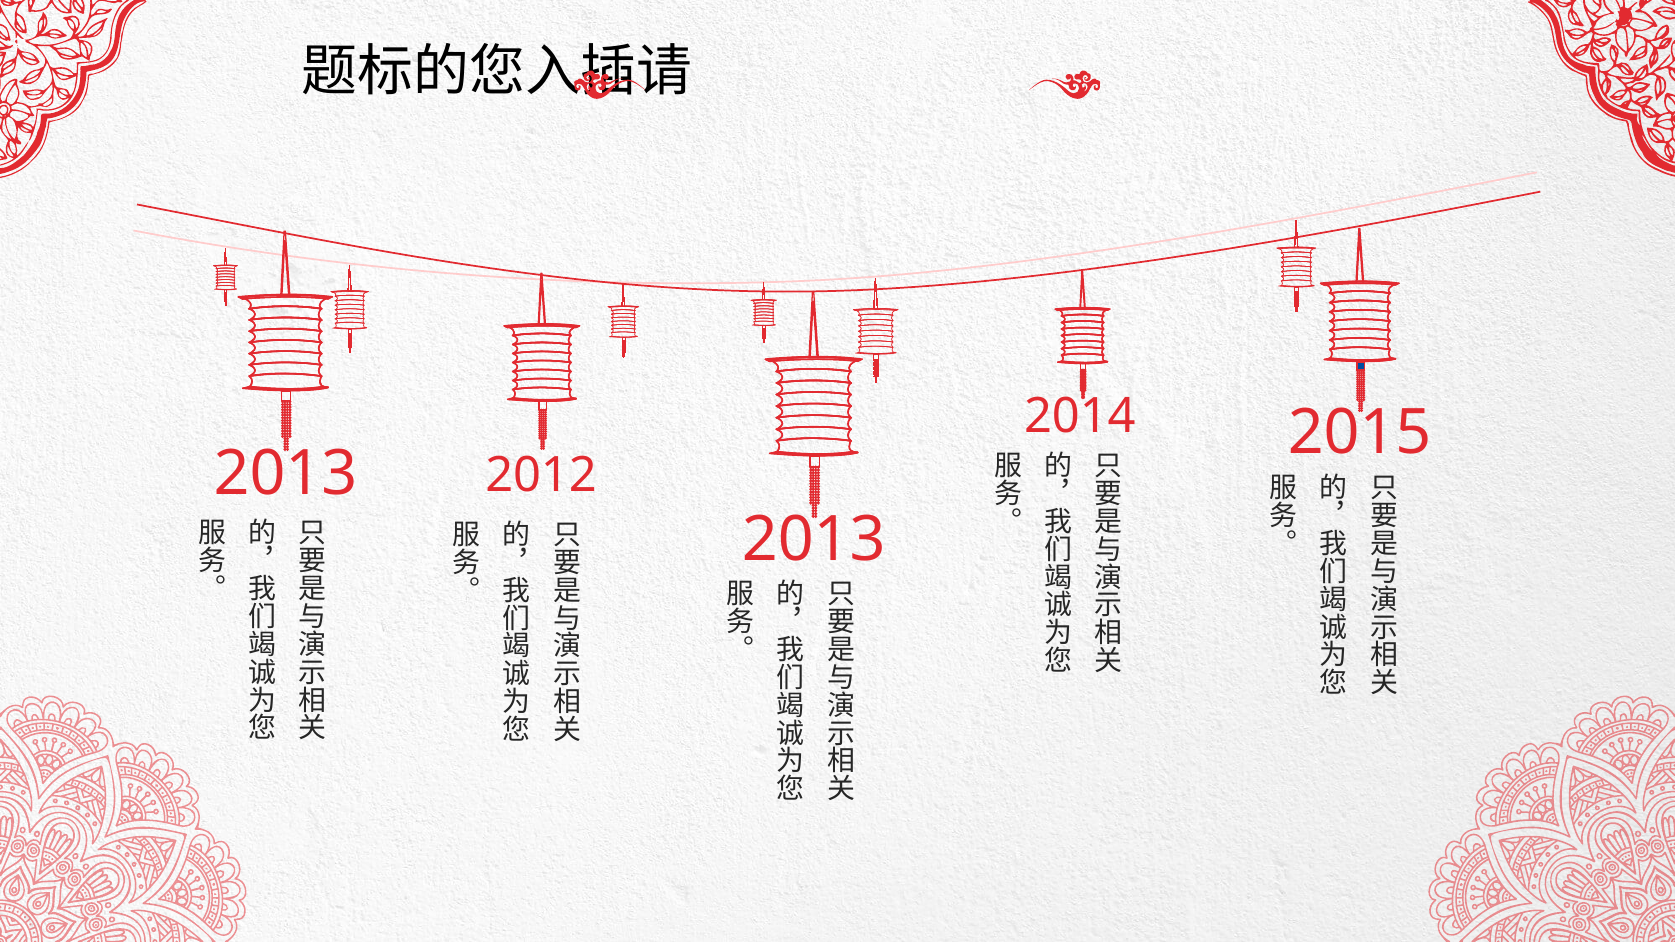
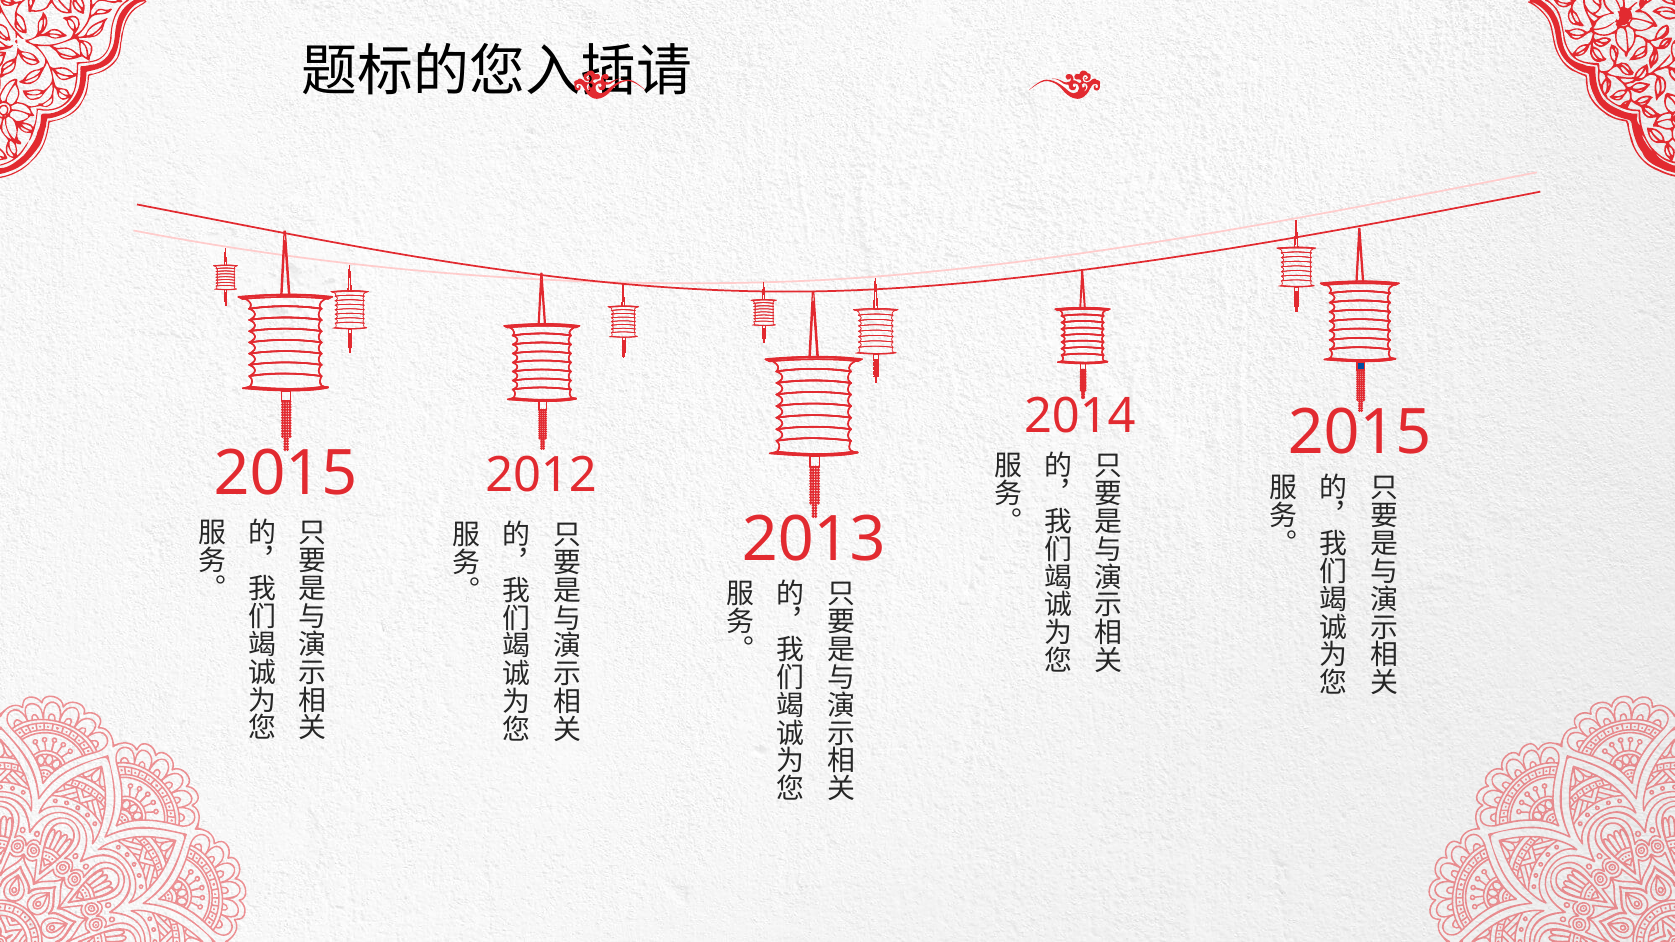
2013: 2013 -> 2015 (285, 474)
